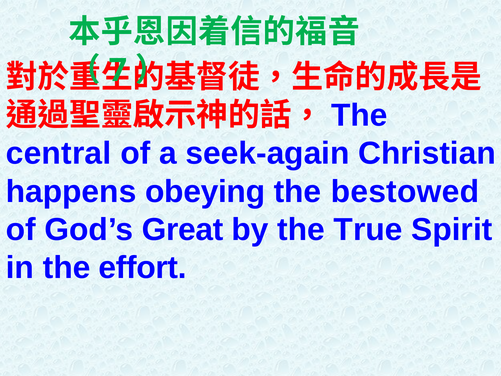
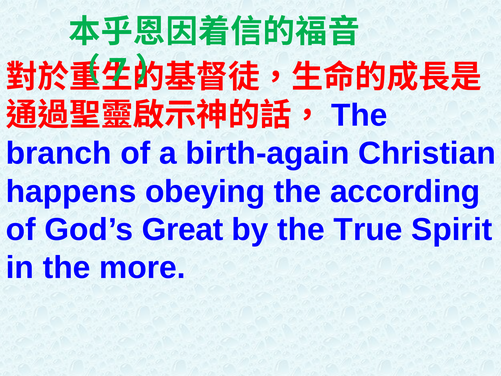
central: central -> branch (59, 153)
seek-again: seek-again -> birth-again (268, 153)
bestowed: bestowed -> according (405, 191)
effort: effort -> more (142, 268)
